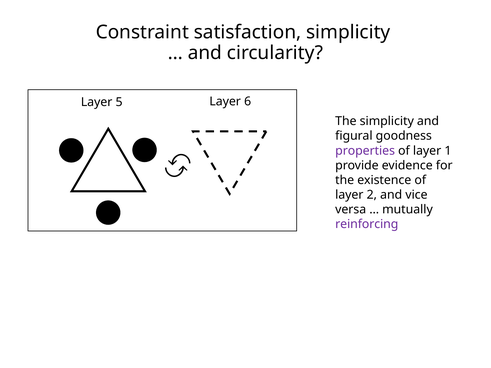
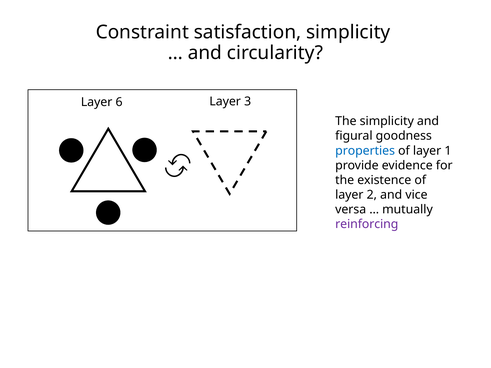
5: 5 -> 6 (119, 102)
6: 6 -> 3 (248, 101)
properties colour: purple -> blue (365, 151)
